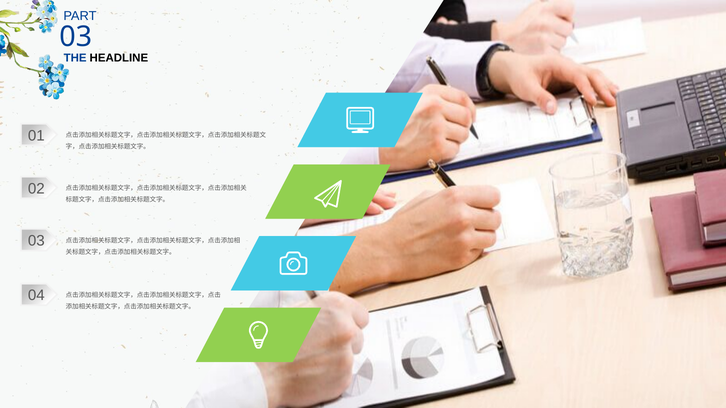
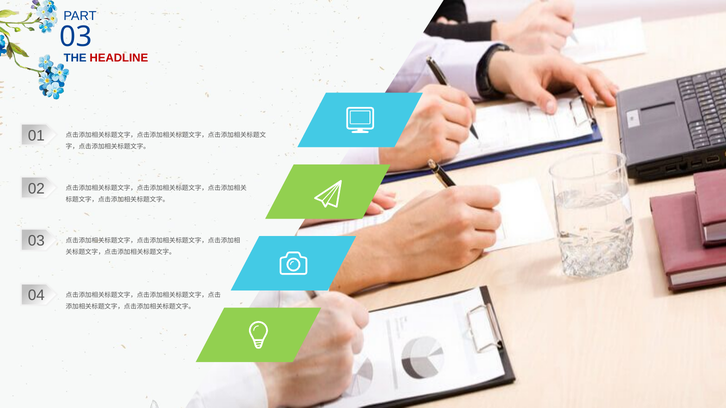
HEADLINE colour: black -> red (119, 58)
